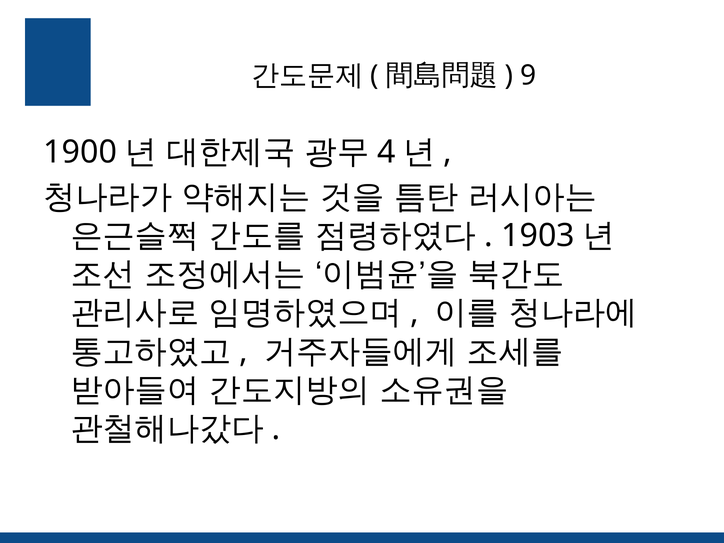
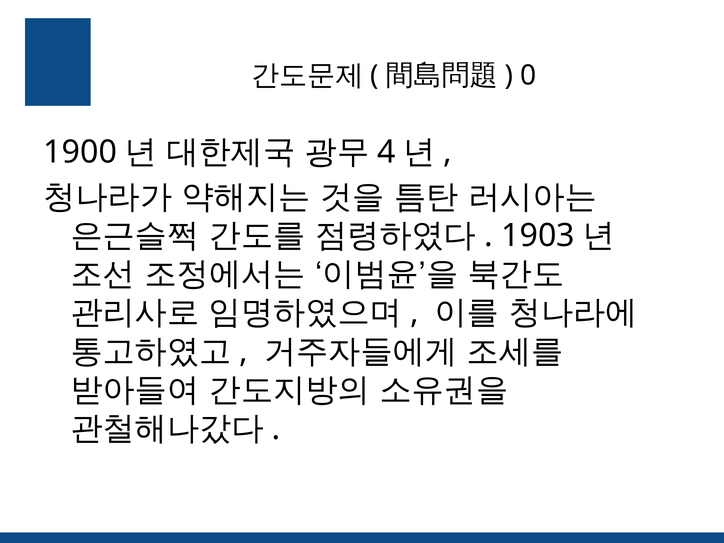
9: 9 -> 0 (528, 75)
